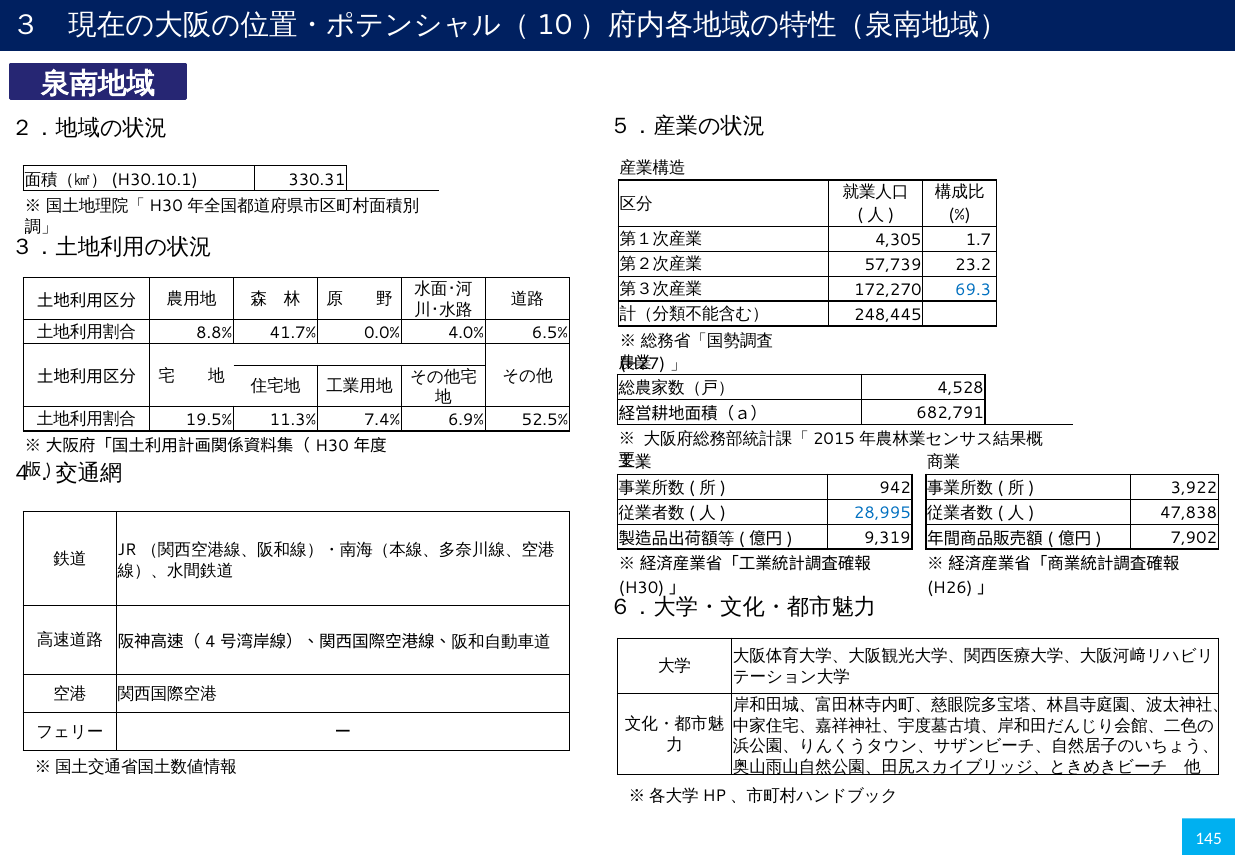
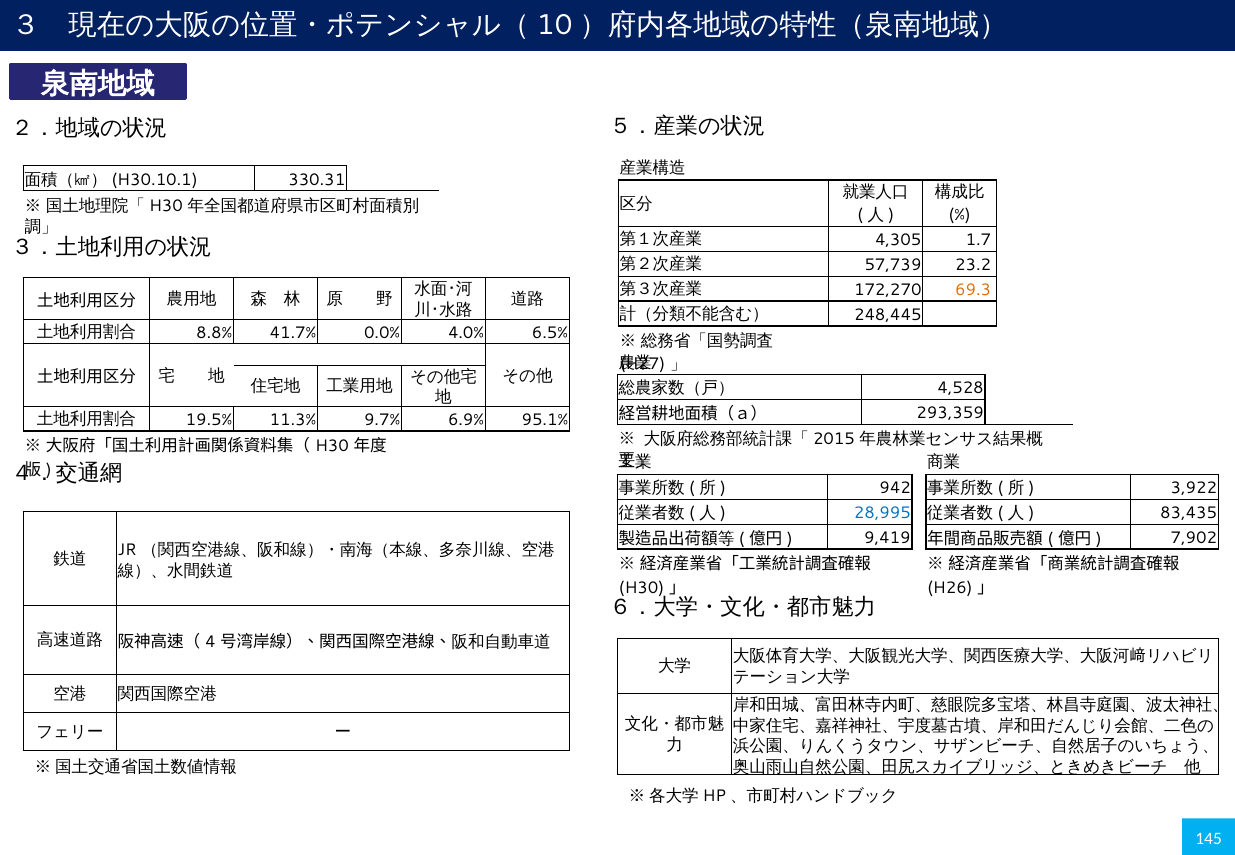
69.3 colour: blue -> orange (973, 290)
682,791: 682,791 -> 293,359 (950, 413)
7.4%: 7.4% -> 9.7% (382, 420)
52.5%: 52.5% -> 95.1% (545, 420)
47,838: 47,838 -> 83,435 (1189, 513)
9,319: 9,319 -> 9,419 (887, 538)
